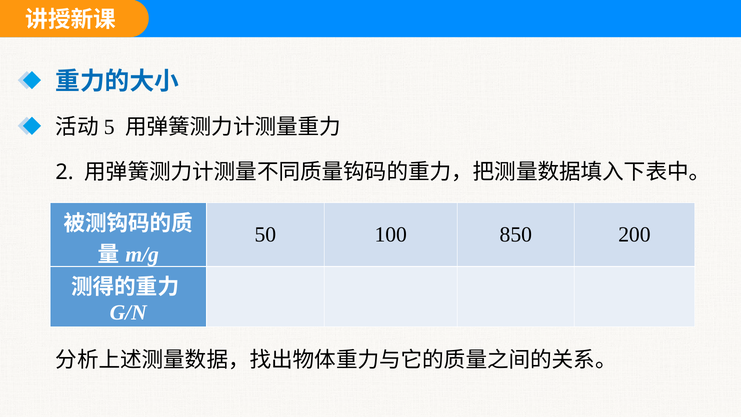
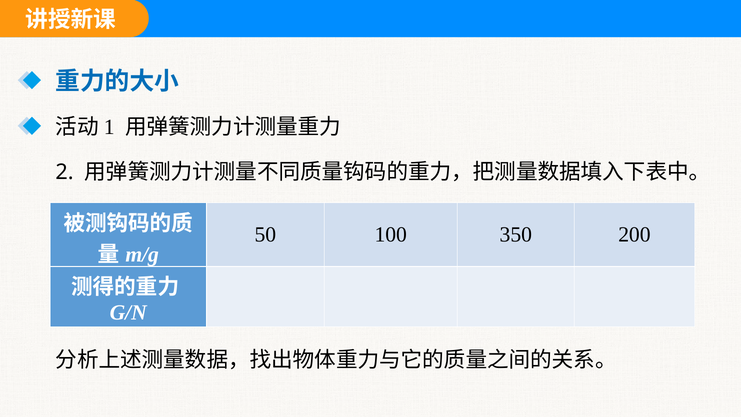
5: 5 -> 1 (109, 127)
850: 850 -> 350 (516, 235)
